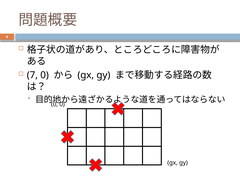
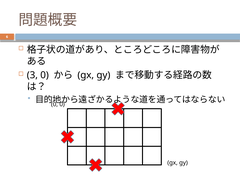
7: 7 -> 3 (32, 75)
